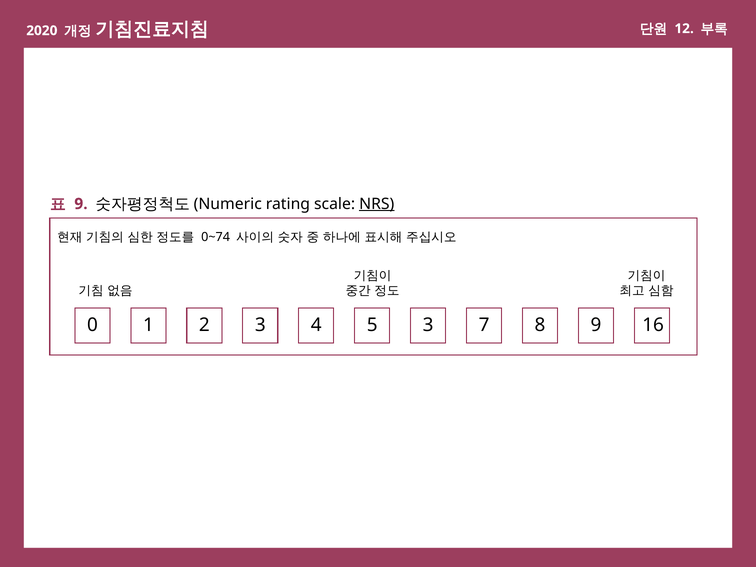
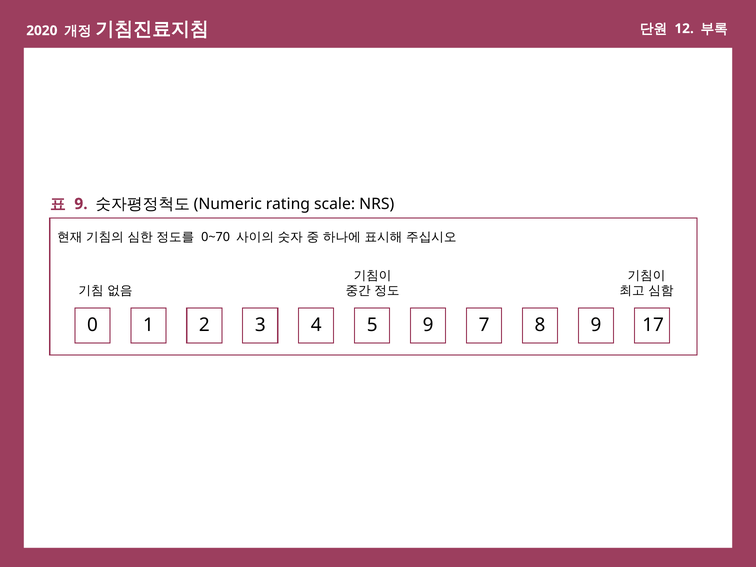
NRS underline: present -> none (377, 204)
0~74: 0~74 -> 0~70 (216, 237)
5 3: 3 -> 9 (428, 325)
16: 16 -> 17 (653, 325)
